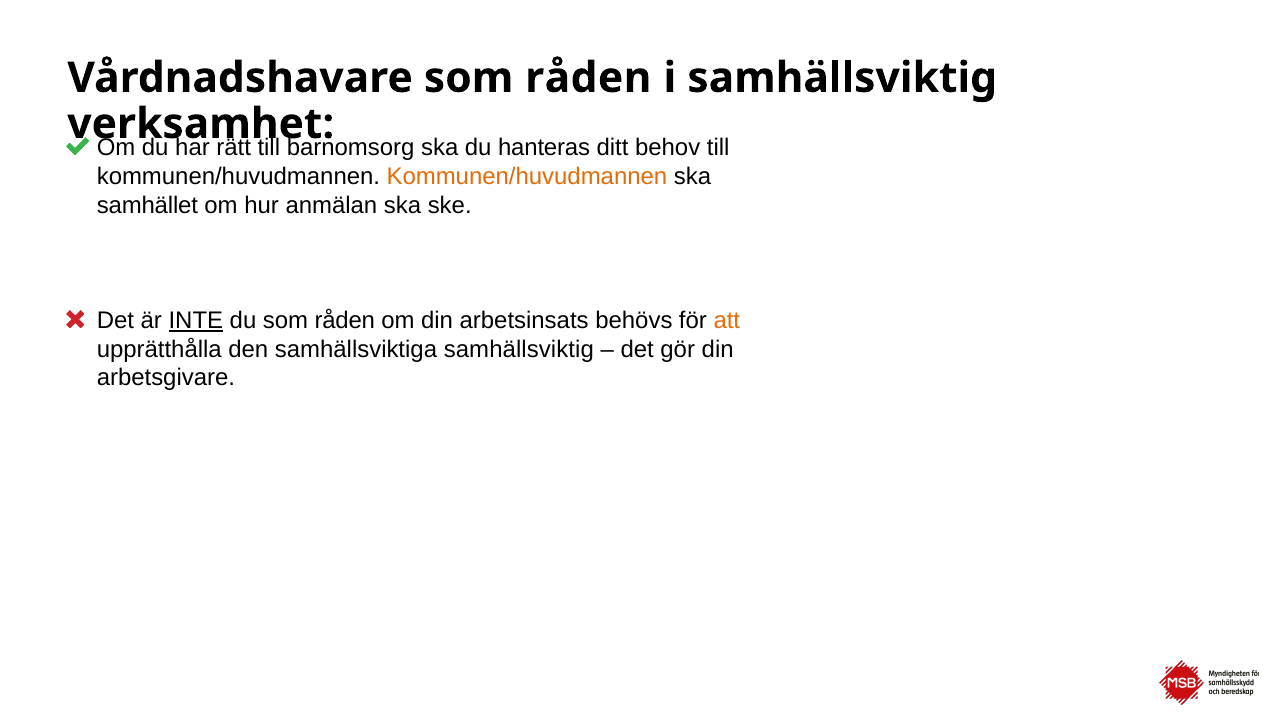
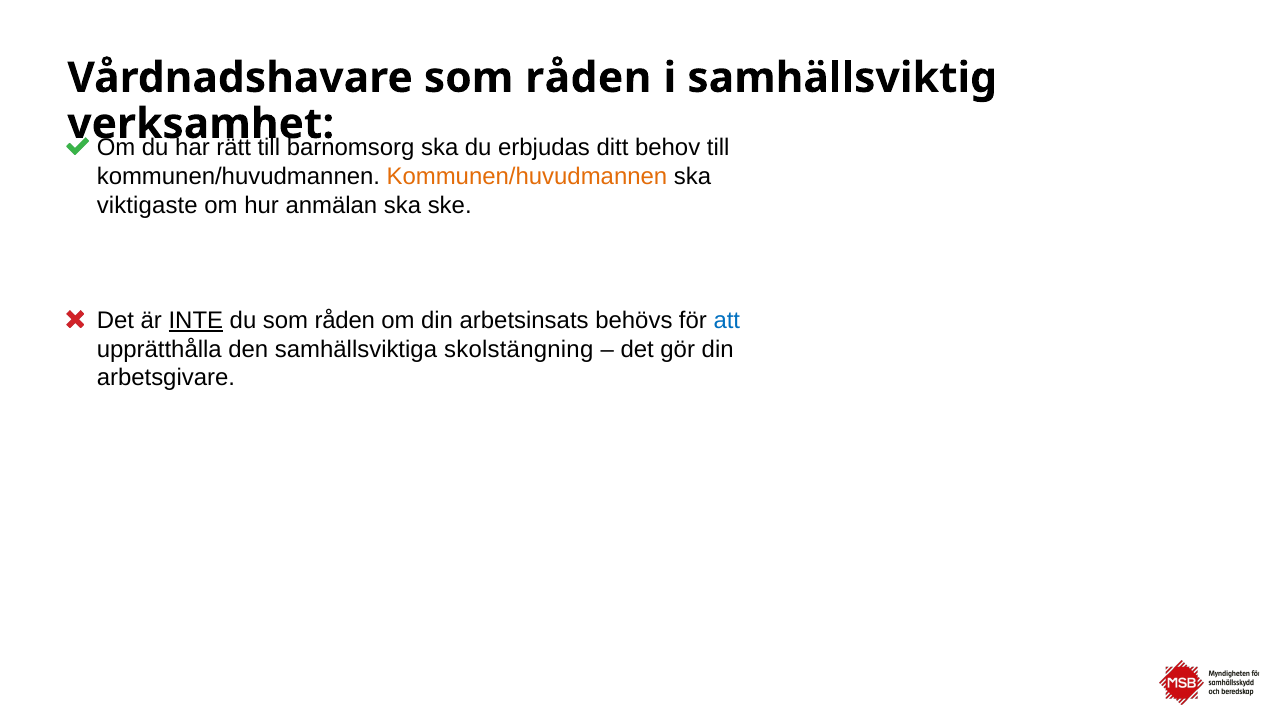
hanteras: hanteras -> erbjudas (544, 148)
samhället: samhället -> viktigaste (147, 205)
att colour: orange -> blue (727, 320)
samhällsviktiga samhällsviktig: samhällsviktig -> skolstängning (519, 349)
